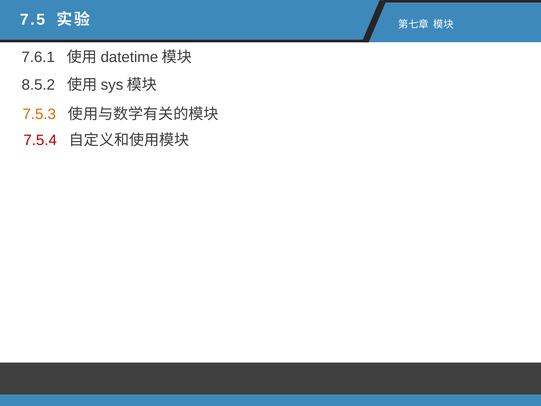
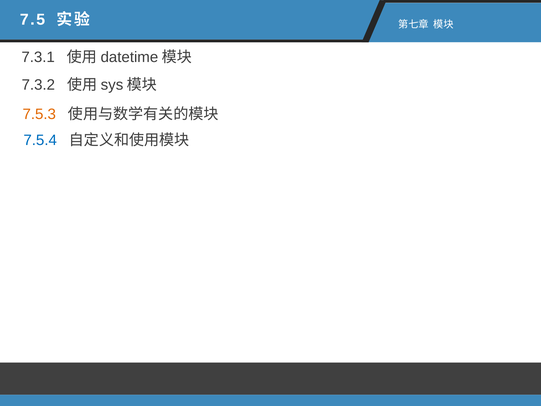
7.6.1: 7.6.1 -> 7.3.1 (38, 57)
8.5.2: 8.5.2 -> 7.3.2 (38, 85)
7.5.4 colour: red -> blue (40, 140)
